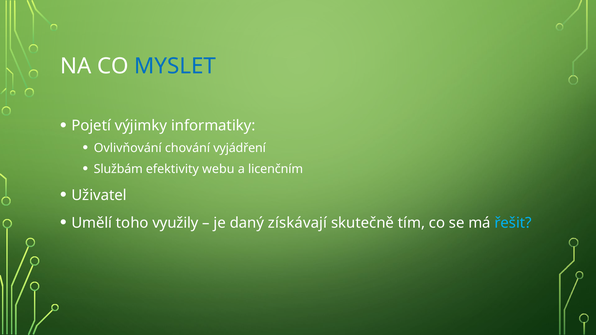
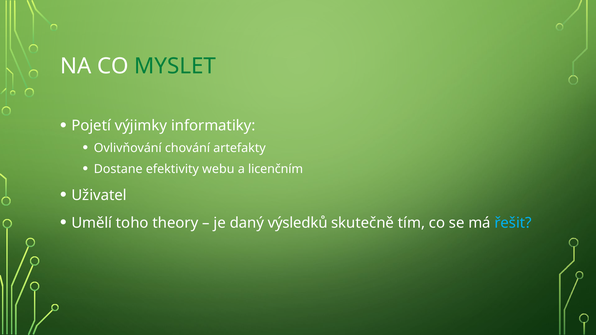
MYSLET colour: blue -> green (175, 66)
vyjádření: vyjádření -> artefakty (240, 148)
Službám: Službám -> Dostane (118, 169)
využily: využily -> theory (175, 223)
získávají: získávají -> výsledků (298, 223)
